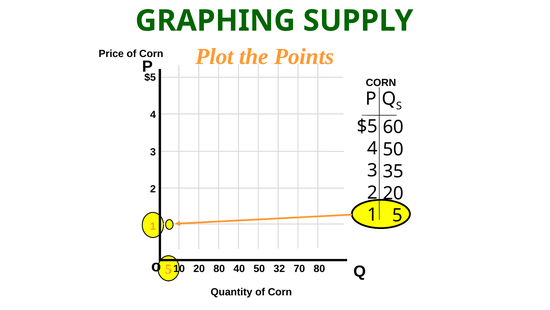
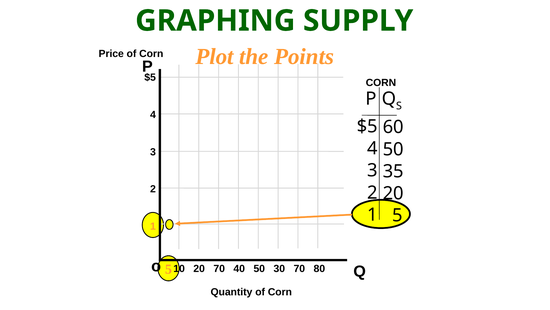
20 80: 80 -> 70 (219, 268)
32: 32 -> 30 (279, 268)
